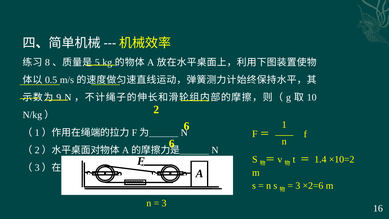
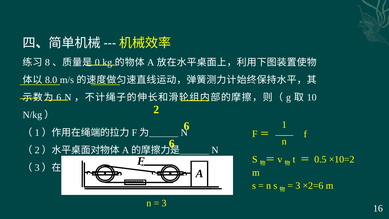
5: 5 -> 0 (97, 62)
0.5: 0.5 -> 8.0 (51, 80)
9: 9 -> 6 (59, 97)
1.4: 1.4 -> 0.5 (320, 159)
